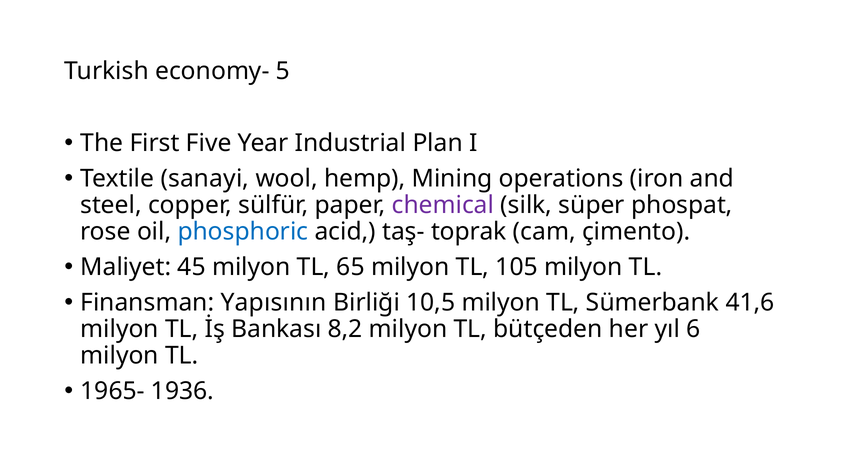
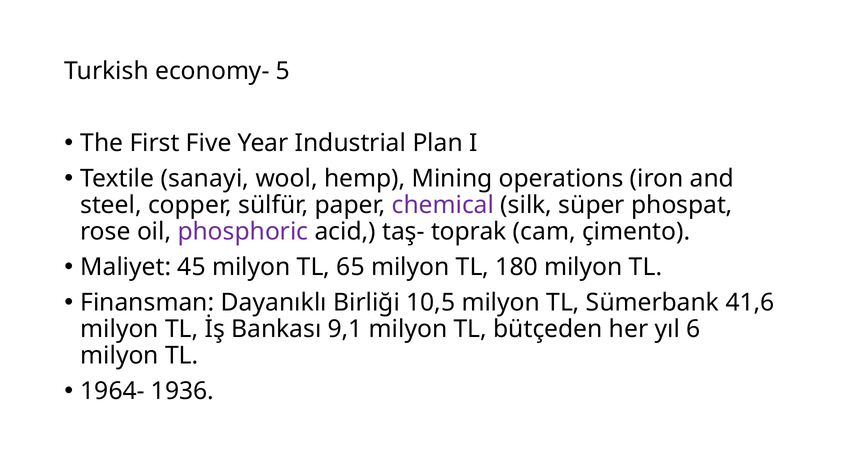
phosphoric colour: blue -> purple (243, 232)
105: 105 -> 180 (517, 267)
Yapısının: Yapısının -> Dayanıklı (274, 302)
8,2: 8,2 -> 9,1 (345, 329)
1965-: 1965- -> 1964- (113, 391)
